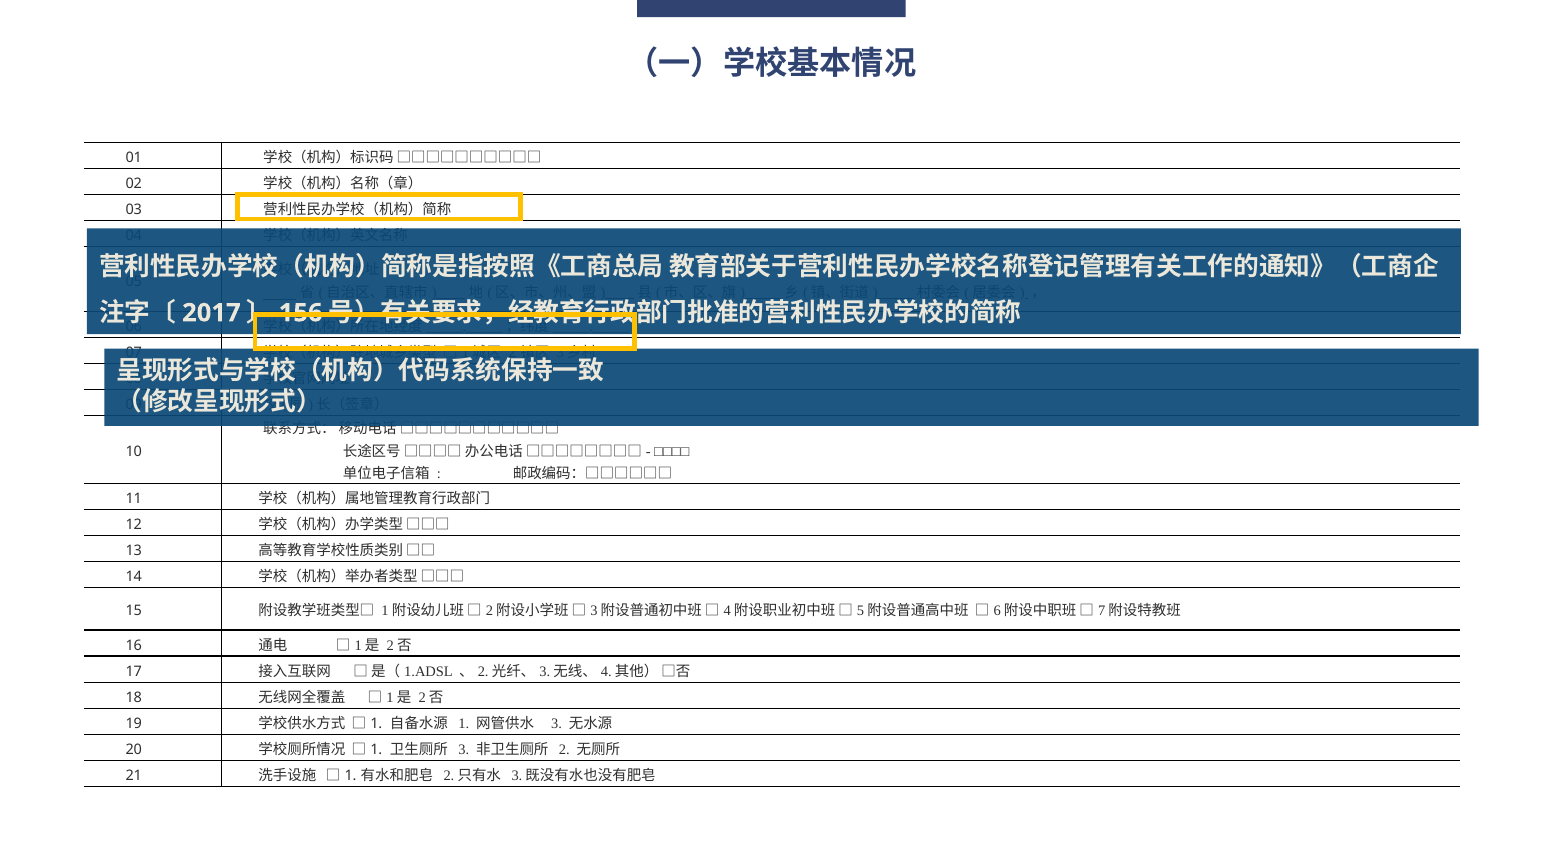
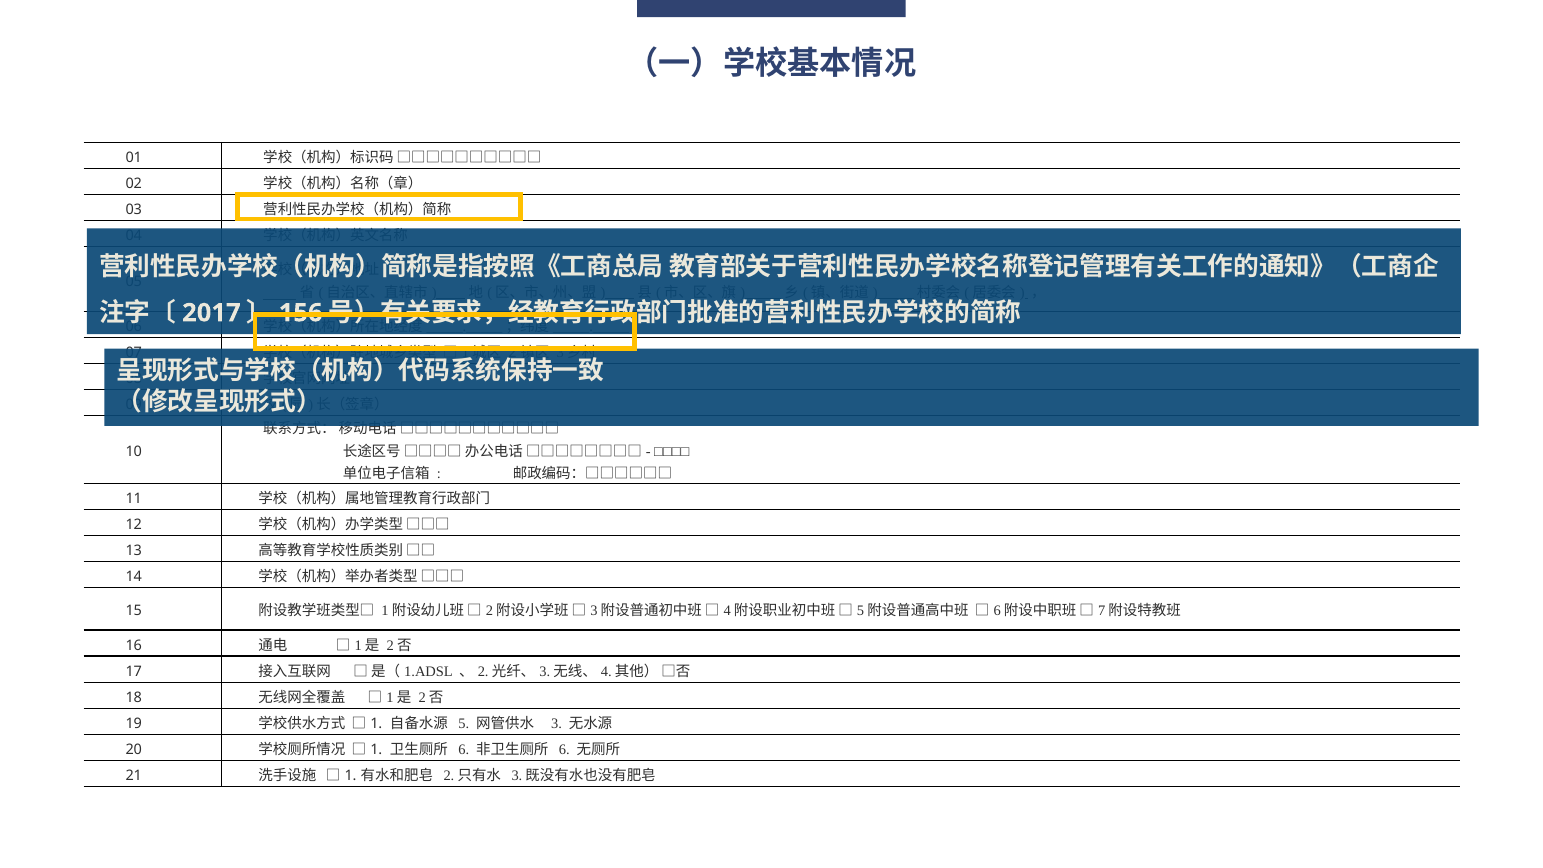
1: 1 -> 5 (464, 723)
3: 3 -> 6 (464, 749)
2: 2 -> 6 (564, 749)
